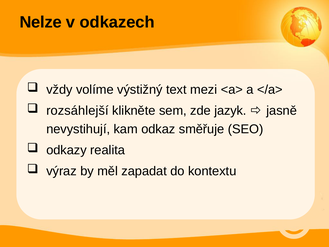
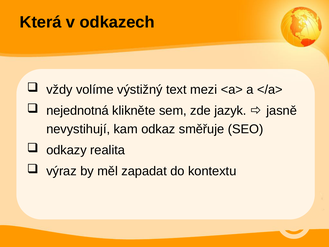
Nelze: Nelze -> Která (41, 22)
rozsáhlejší: rozsáhlejší -> nejednotná (78, 111)
